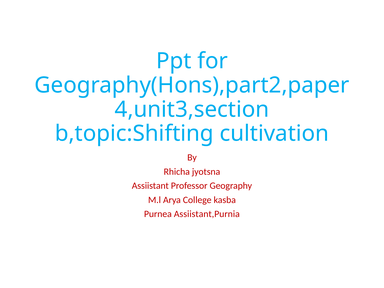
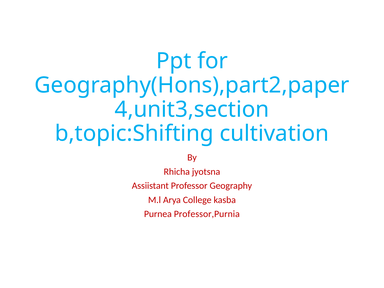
Assiistant,Purnia: Assiistant,Purnia -> Professor,Purnia (207, 214)
